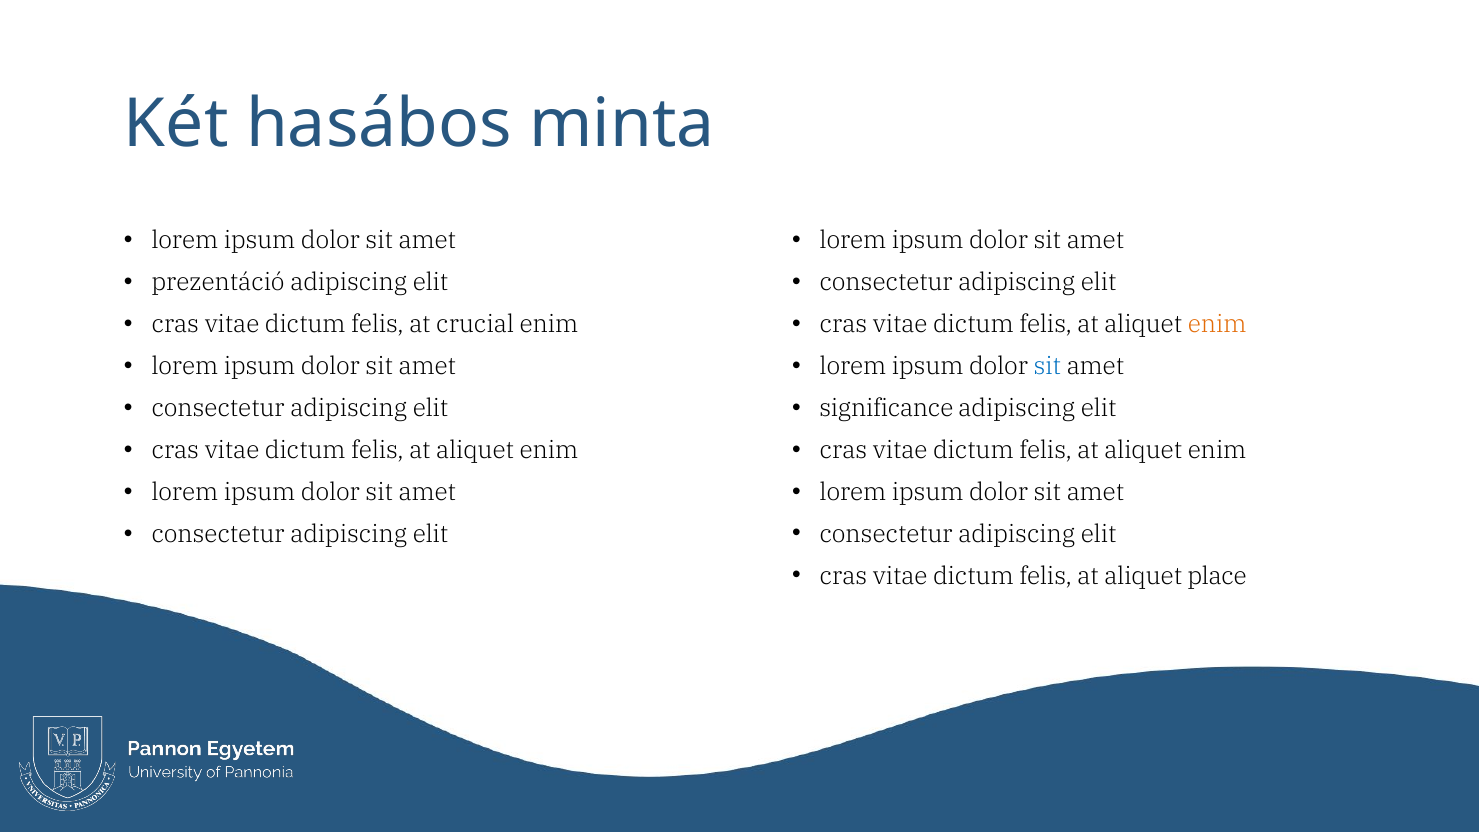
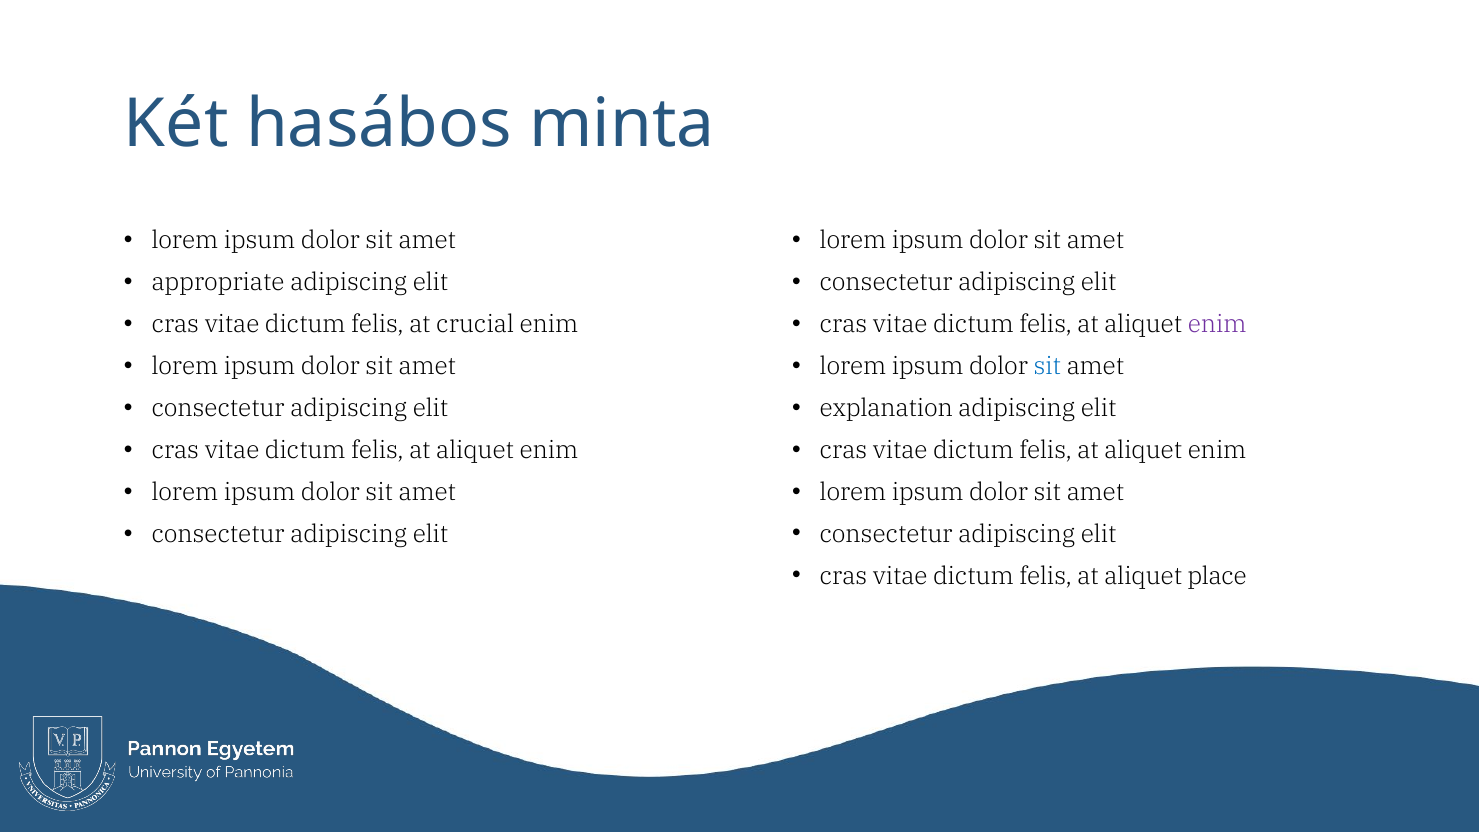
prezentáció: prezentáció -> appropriate (218, 282)
enim colour: orange -> purple (1217, 324)
significance: significance -> explanation (886, 408)
